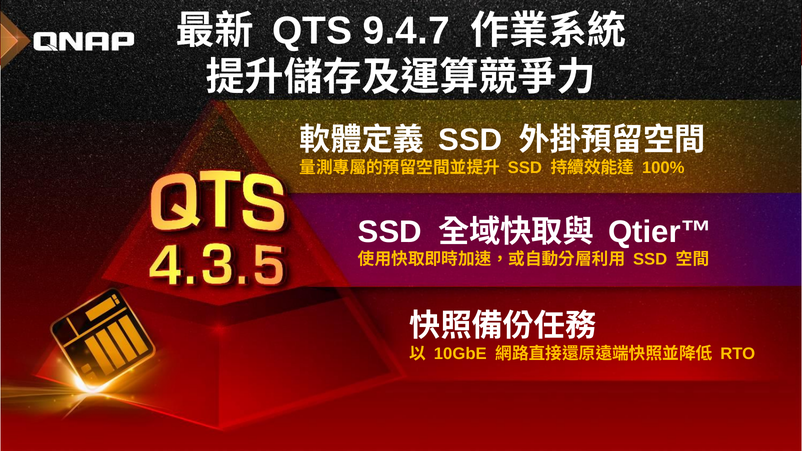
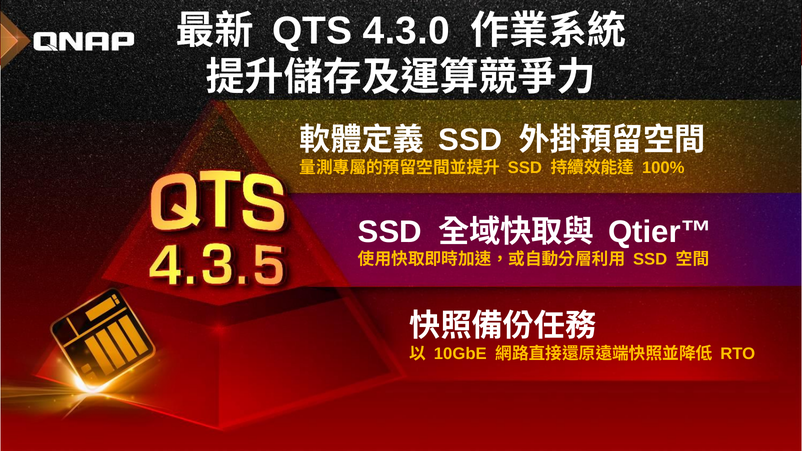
9.4.7: 9.4.7 -> 4.3.0 (406, 31)
